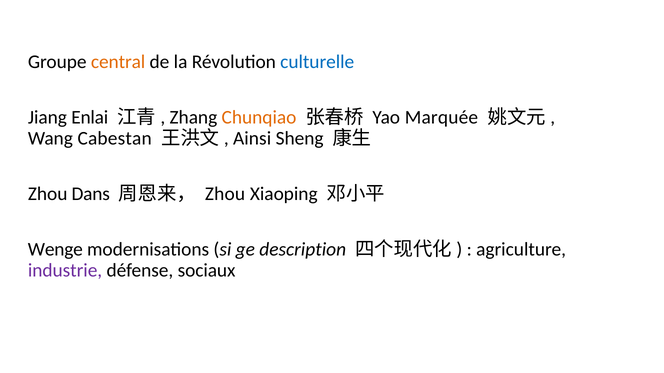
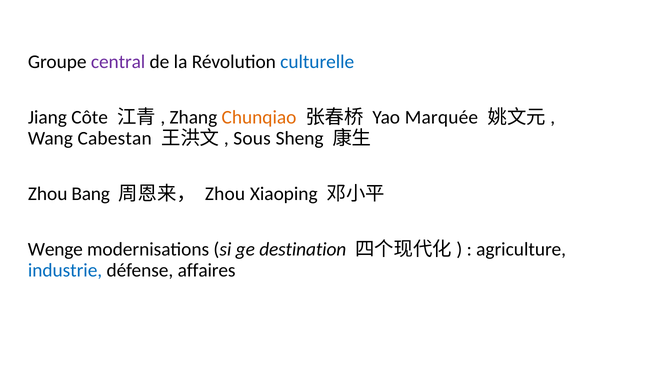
central colour: orange -> purple (118, 62)
Enlai: Enlai -> Côte (90, 118)
Ainsi: Ainsi -> Sous (252, 138)
Dans: Dans -> Bang (91, 194)
description: description -> destination (303, 250)
industrie colour: purple -> blue (65, 271)
sociaux: sociaux -> affaires (207, 271)
